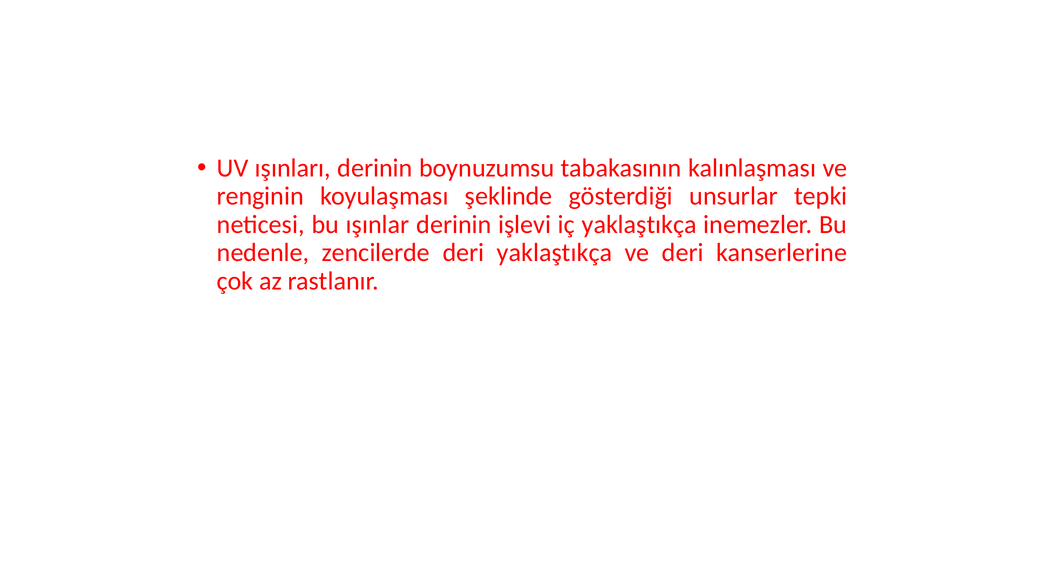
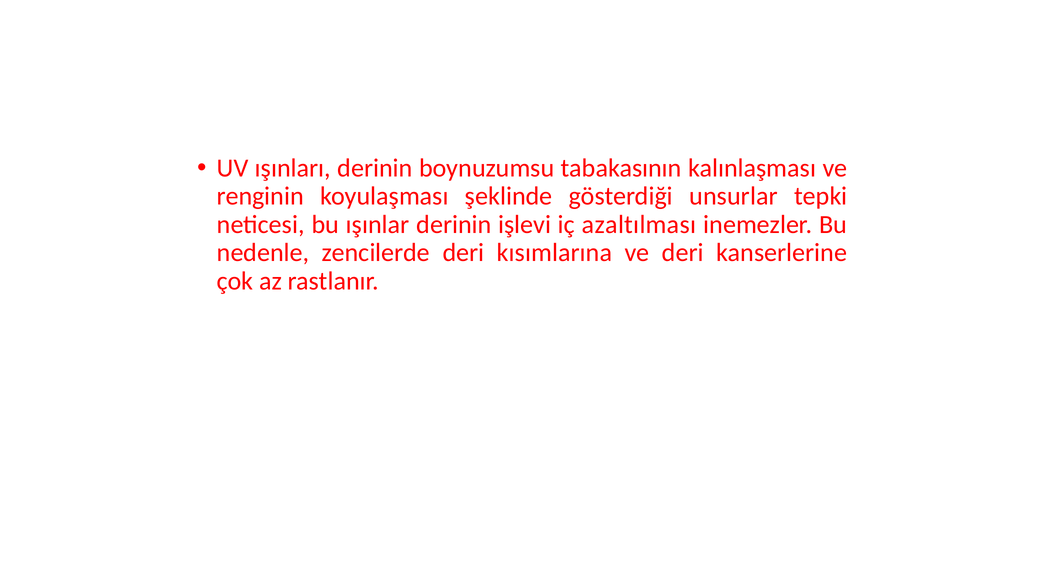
iç yaklaştıkça: yaklaştıkça -> azaltılması (639, 224)
deri yaklaştıkça: yaklaştıkça -> kısımlarına (555, 253)
